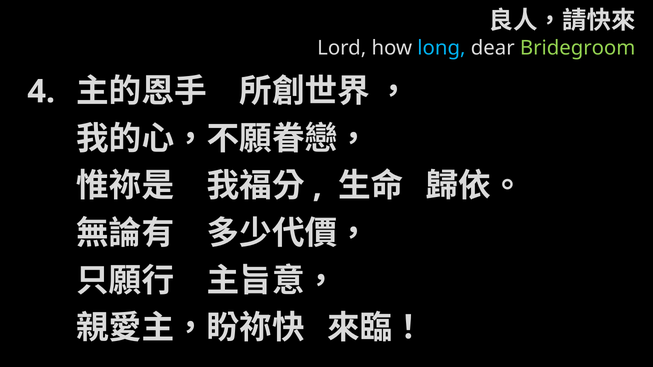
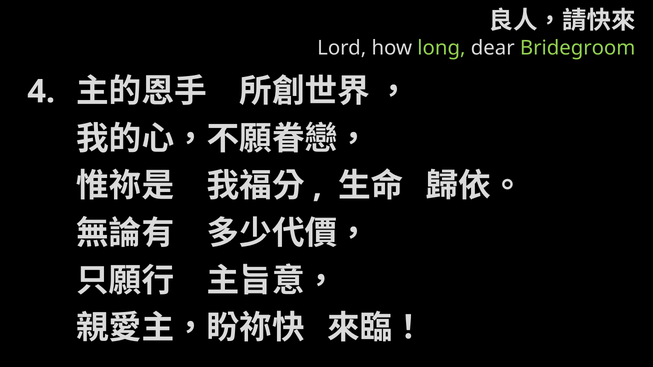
long colour: light blue -> light green (441, 48)
